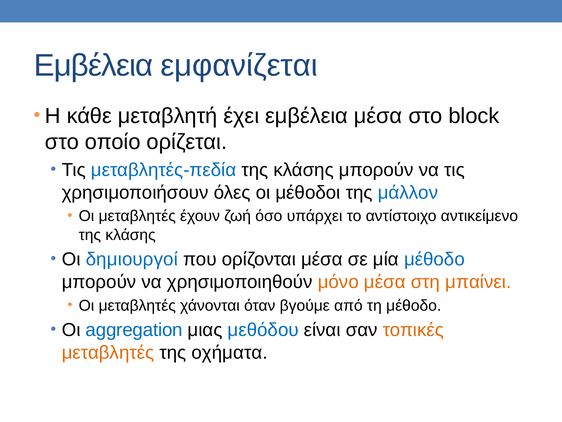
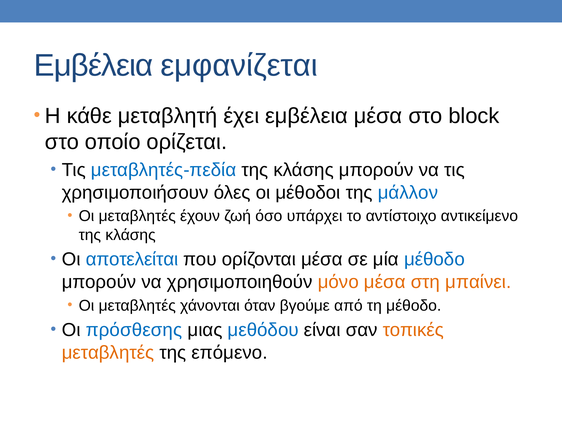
δημιουργοί: δημιουργοί -> αποτελείται (132, 259)
aggregation: aggregation -> πρόσθεσης (134, 330)
οχήματα: οχήματα -> επόμενο (230, 352)
